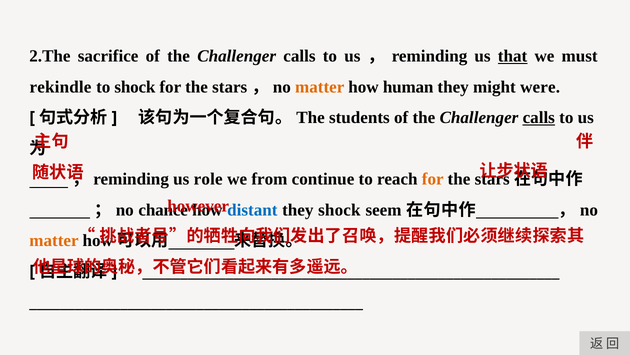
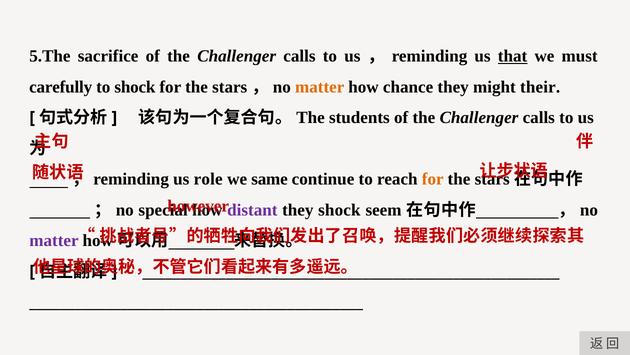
2.The: 2.The -> 5.The (50, 56)
rekindle: rekindle -> carefully (61, 87)
human: human -> chance (408, 87)
were: were -> their (540, 87)
calls underline: present -> none (539, 117)
from: from -> same (270, 179)
chance: chance -> special (163, 210)
distant colour: blue -> purple (252, 210)
matter colour: orange -> purple (54, 240)
